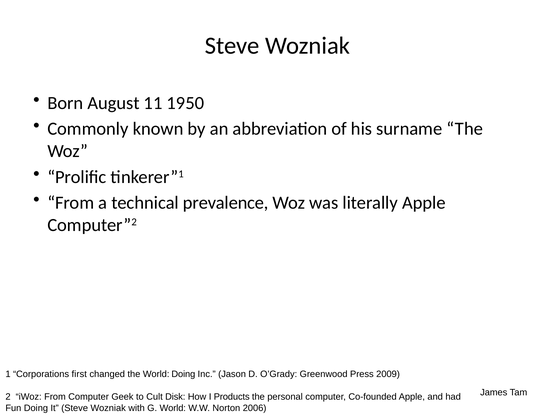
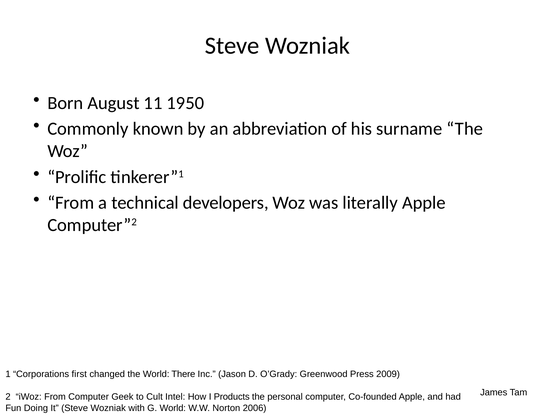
prevalence: prevalence -> developers (226, 203)
World Doing: Doing -> There (183, 374)
Disk: Disk -> Intel (175, 397)
